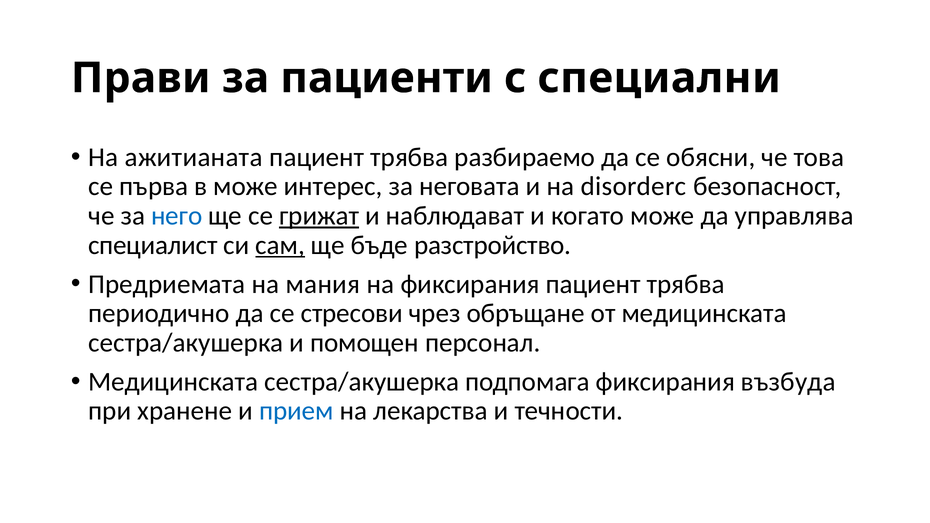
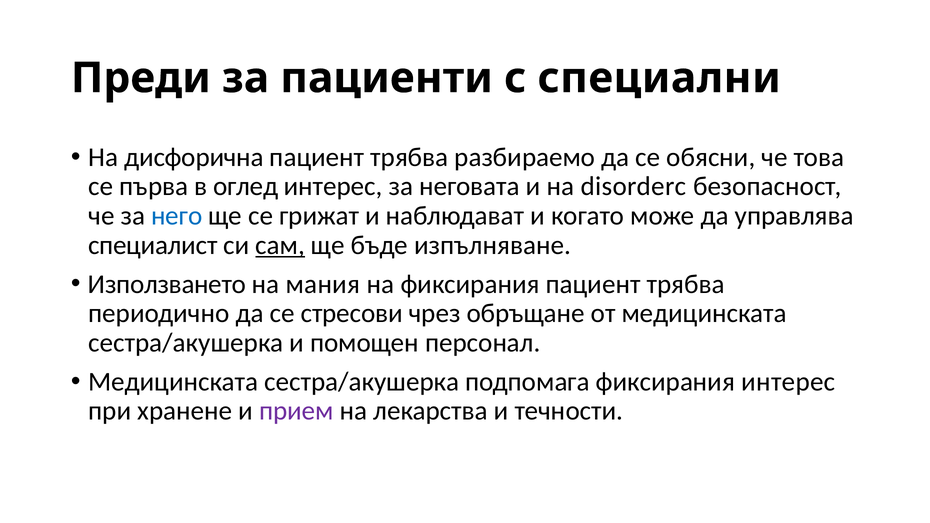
Прави: Прави -> Преди (141, 78)
ажитианата: ажитианата -> дисфорична (194, 157)
в може: може -> оглед (246, 187)
грижат underline: present -> none (319, 216)
разстройство: разстройство -> изпълняване (493, 245)
Предриемата: Предриемата -> Използването (167, 284)
фиксирания възбуда: възбуда -> интерес (788, 382)
прием colour: blue -> purple (296, 411)
